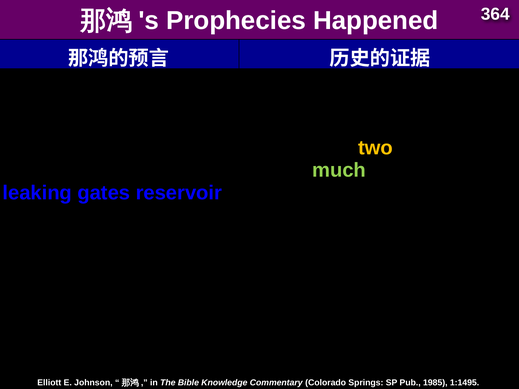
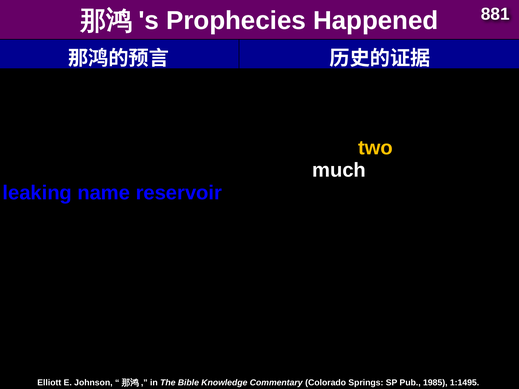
364: 364 -> 881 (495, 14)
much colour: light green -> white (339, 170)
leaking gates: gates -> name (104, 193)
